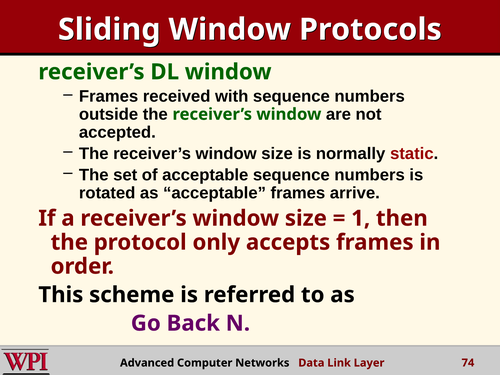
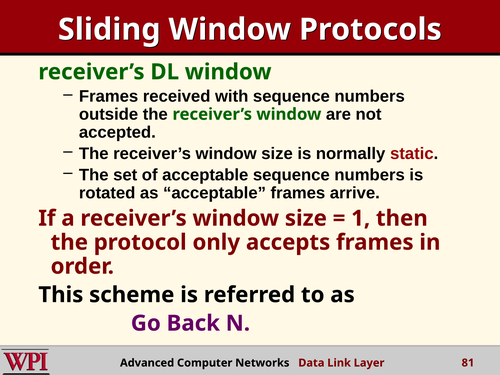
74: 74 -> 81 (468, 363)
